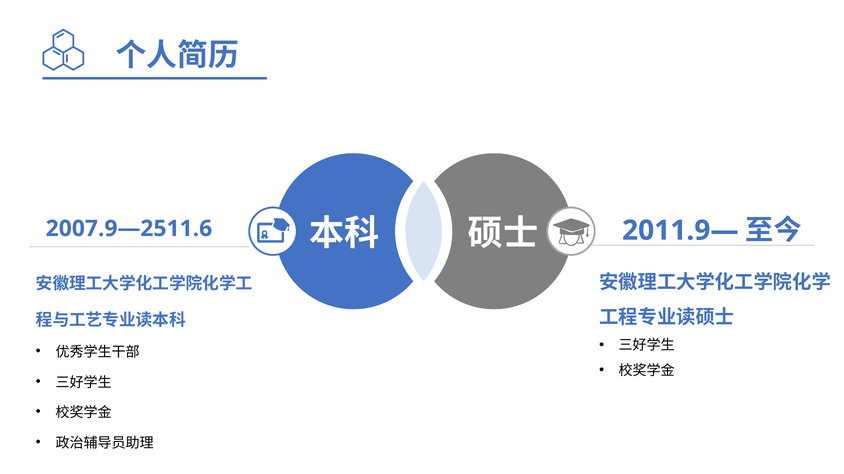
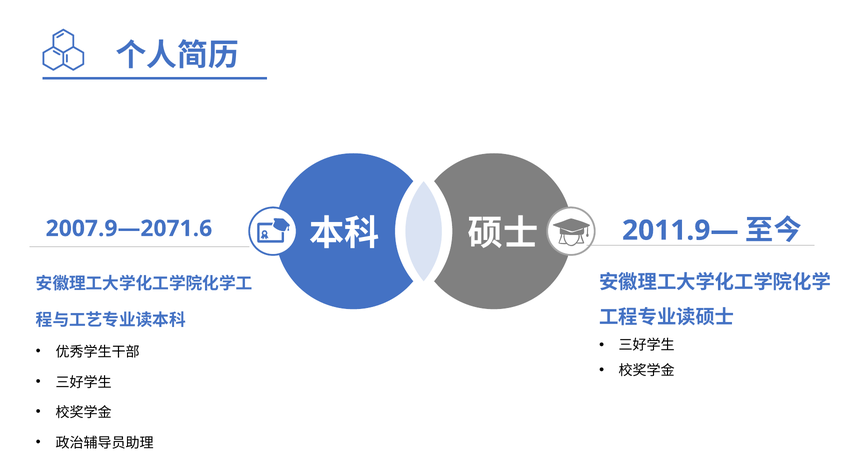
2007.9—2511.6: 2007.9—2511.6 -> 2007.9—2071.6 (129, 229)
